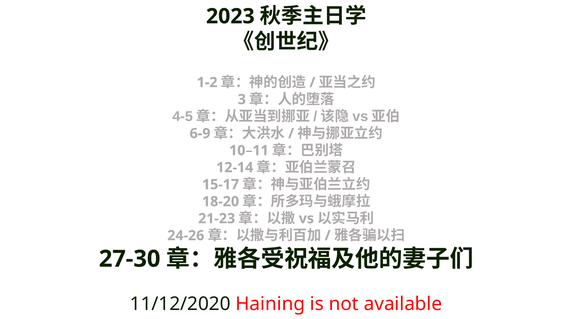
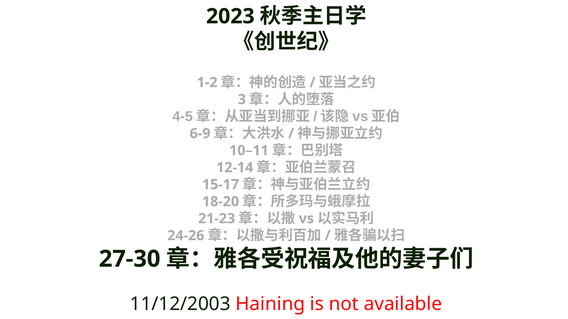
11/12/2020: 11/12/2020 -> 11/12/2003 (180, 304)
